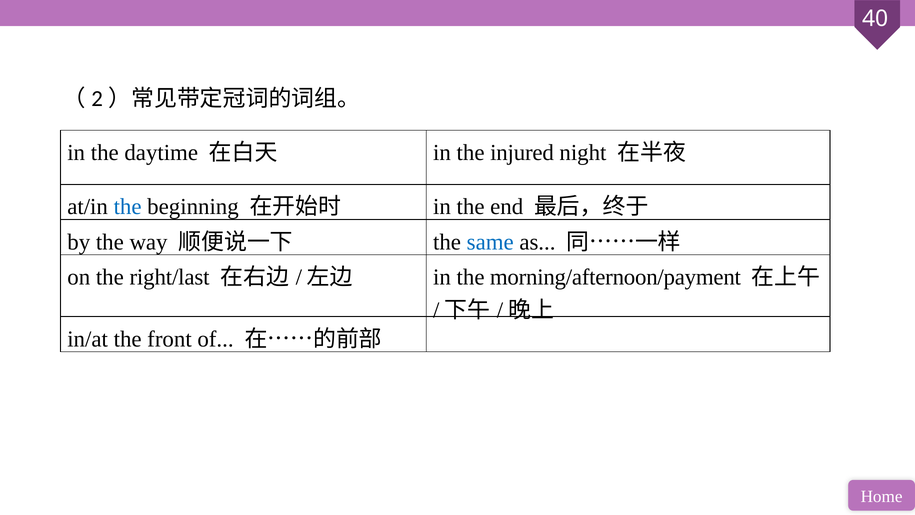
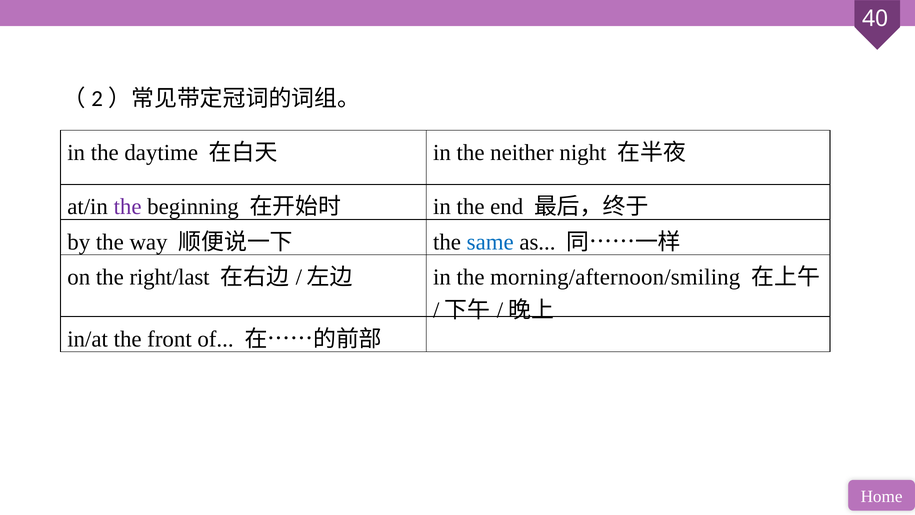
injured: injured -> neither (522, 152)
the colour: blue -> purple (128, 207)
morning/afternoon/payment: morning/afternoon/payment -> morning/afternoon/smiling (615, 277)
